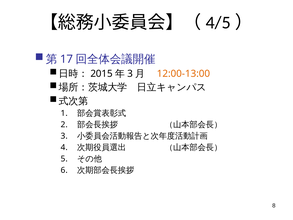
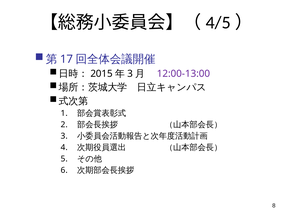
12:00-13:00 colour: orange -> purple (183, 74)
